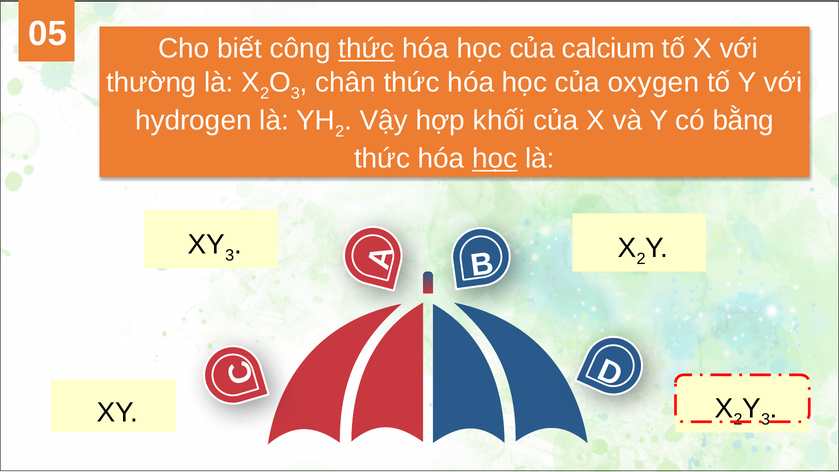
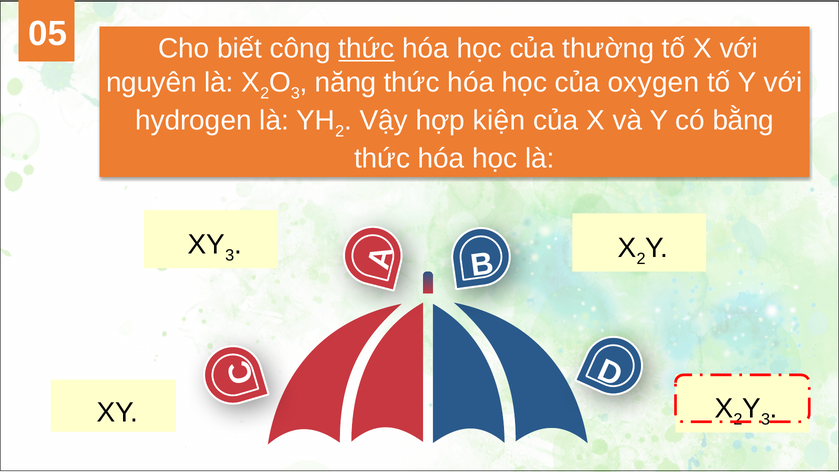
calcium: calcium -> thường (608, 49)
thường: thường -> nguyên (151, 82)
chân: chân -> năng (346, 82)
khối: khối -> kiện (499, 121)
học underline: present -> none (495, 159)
